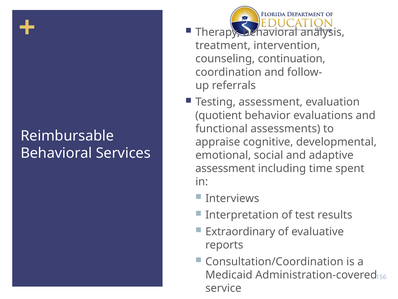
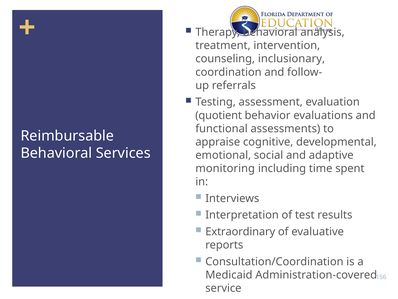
continuation: continuation -> inclusionary (292, 59)
assessment: assessment -> monitoring (225, 168)
